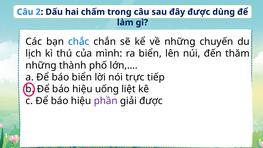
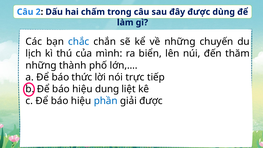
báo biển: biển -> thức (82, 77)
uống: uống -> dung (107, 89)
phần colour: purple -> blue (106, 101)
